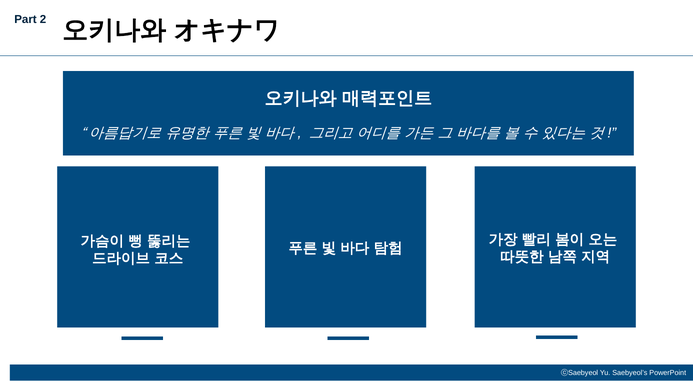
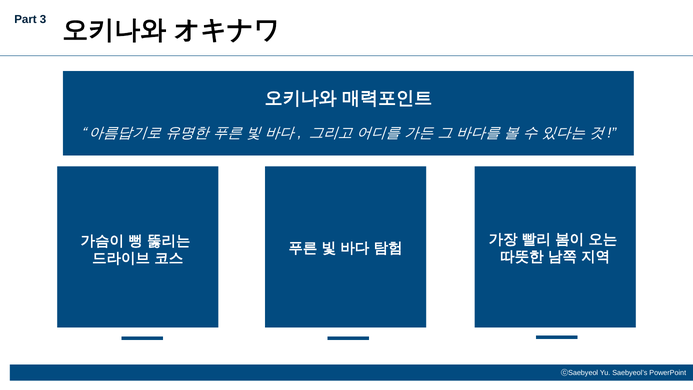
2: 2 -> 3 (43, 19)
